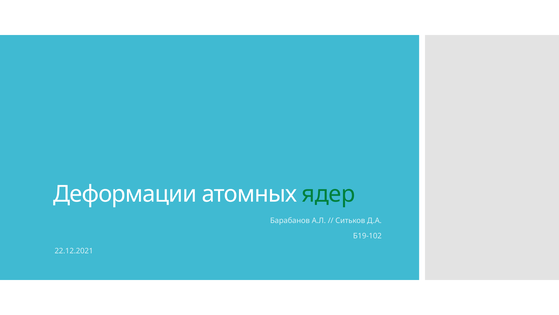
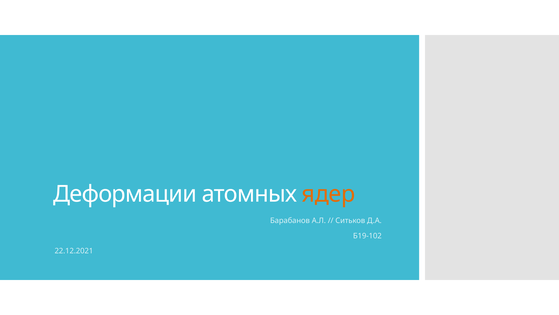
ядер colour: green -> orange (328, 194)
